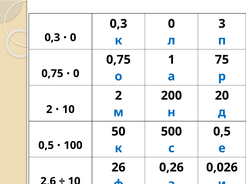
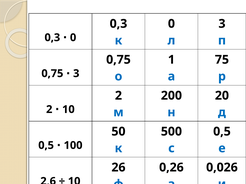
0,75 0: 0 -> 3 (76, 74)
